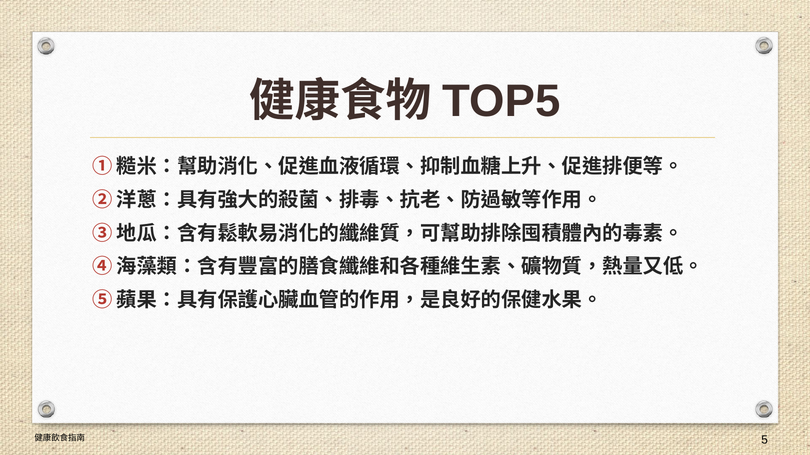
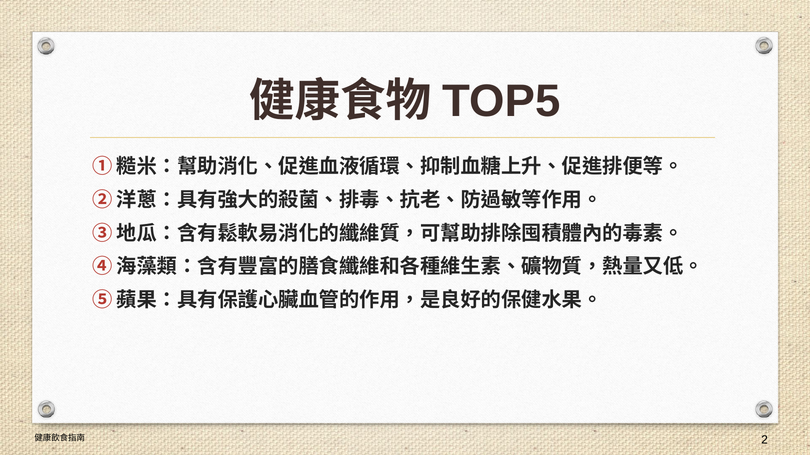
5: 5 -> 2 (765, 440)
